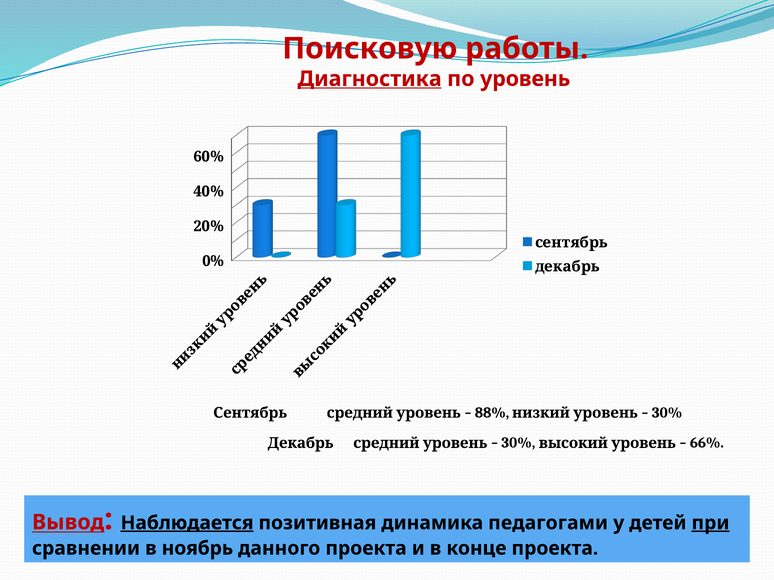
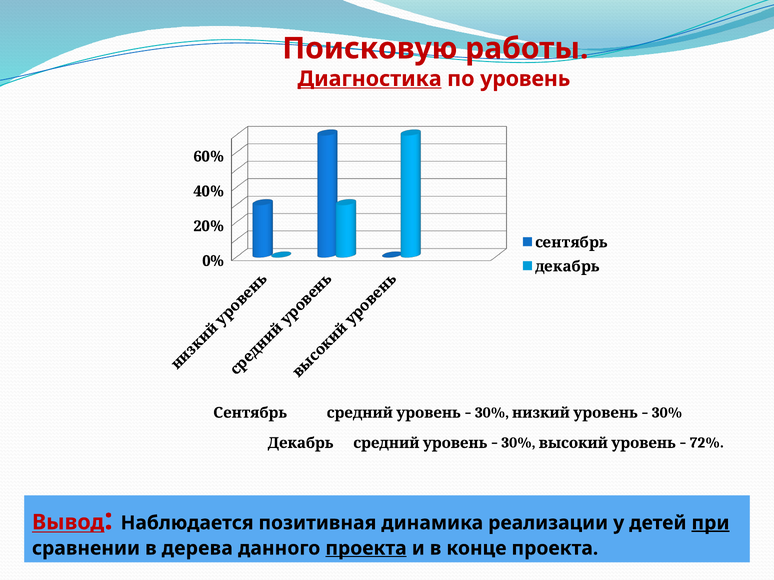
88%: 88% -> 30% (492, 413)
66%: 66% -> 72% (707, 443)
Наблюдается underline: present -> none (187, 523)
педагогами: педагогами -> реализации (548, 523)
ноябрь: ноябрь -> дерева (197, 549)
проекта underline: none -> present (366, 549)
